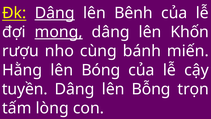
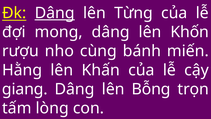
Bênh: Bênh -> Từng (134, 13)
mong underline: present -> none (59, 32)
Bóng: Bóng -> Khấn (101, 70)
tuyền: tuyền -> giang (25, 89)
